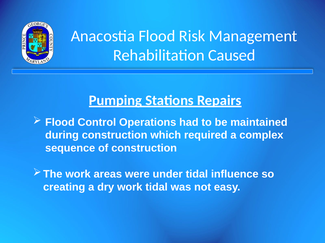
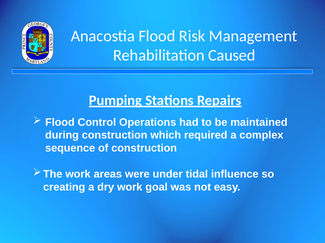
work tidal: tidal -> goal (157, 188)
